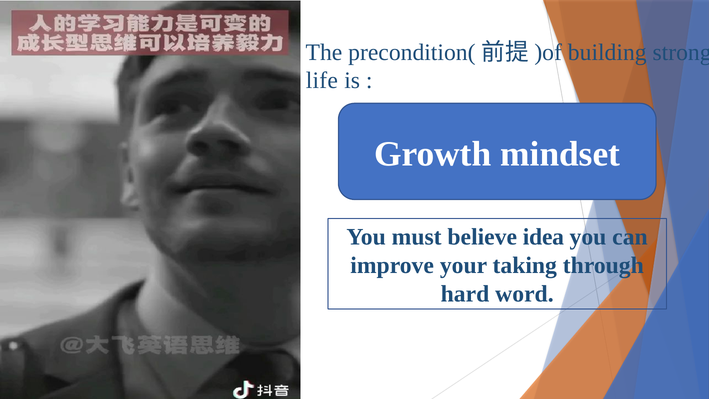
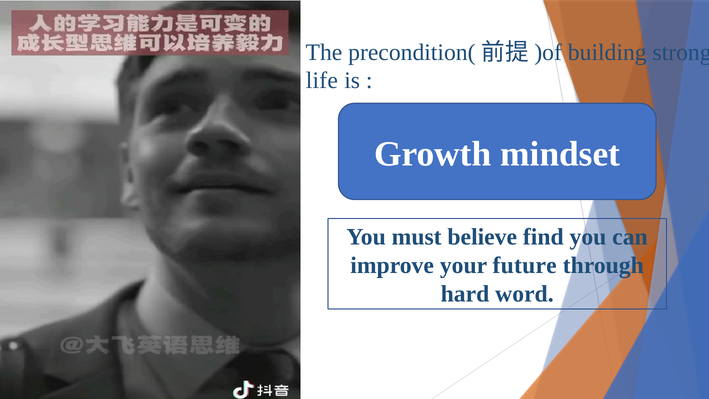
idea: idea -> find (543, 237)
taking: taking -> future (525, 265)
